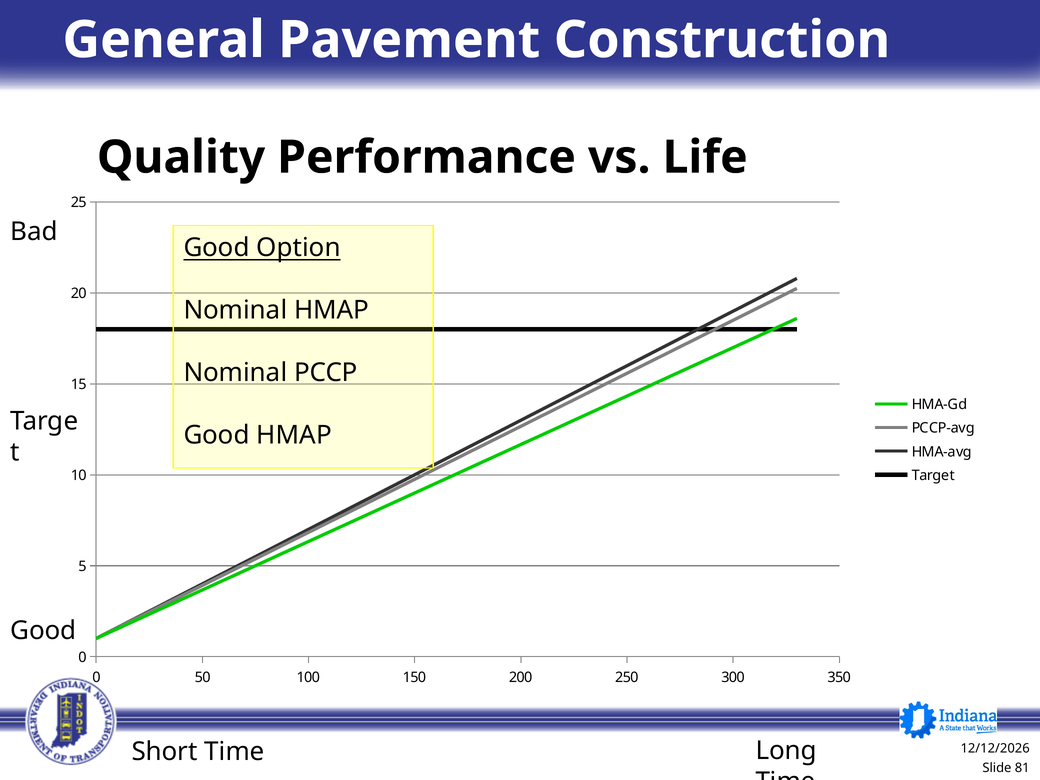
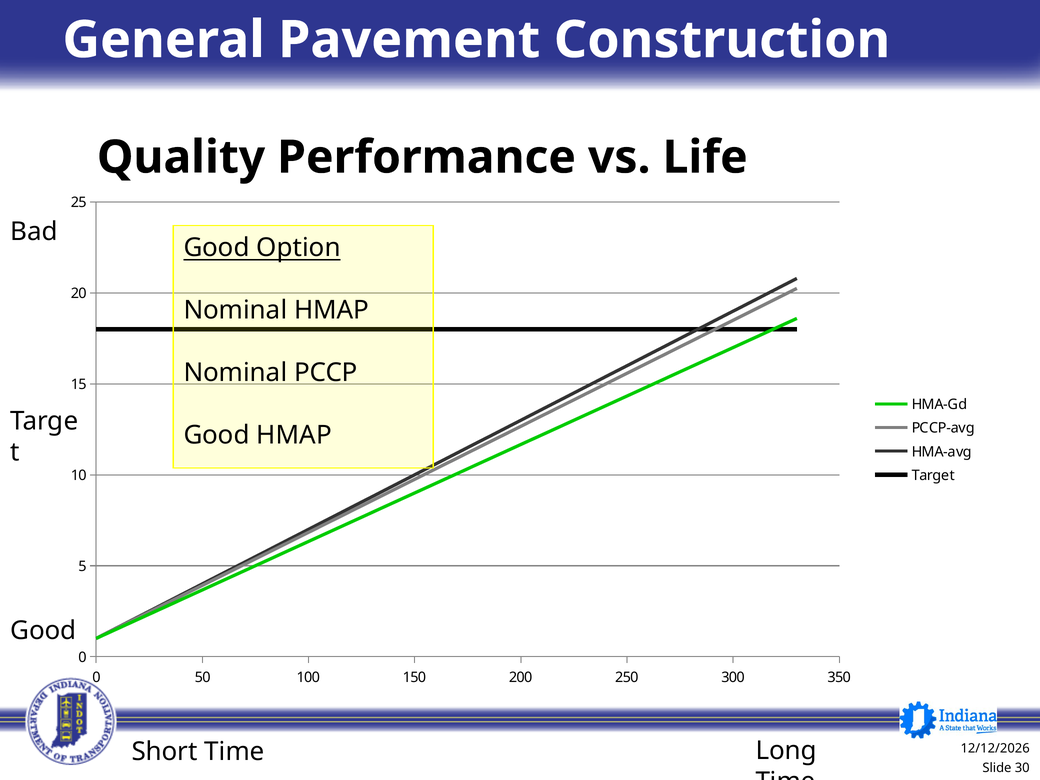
81: 81 -> 30 (1022, 768)
